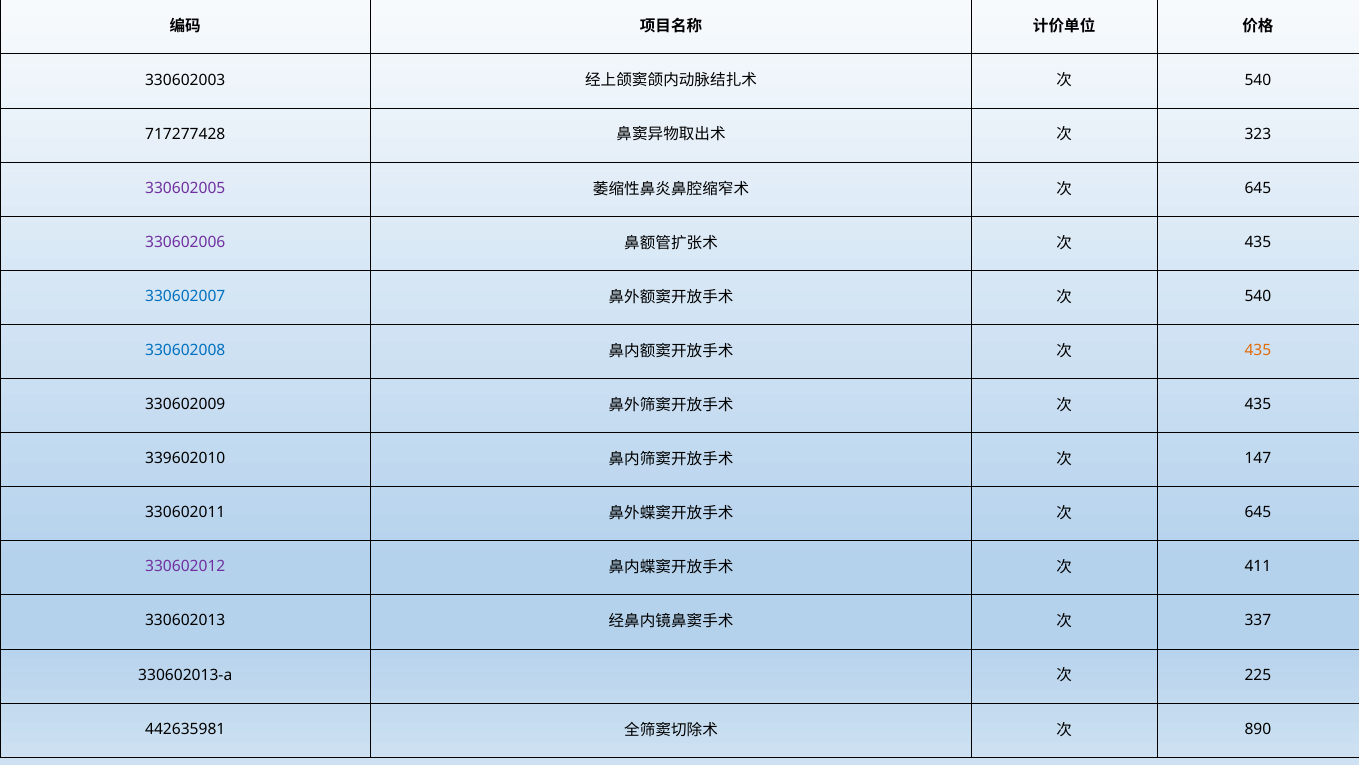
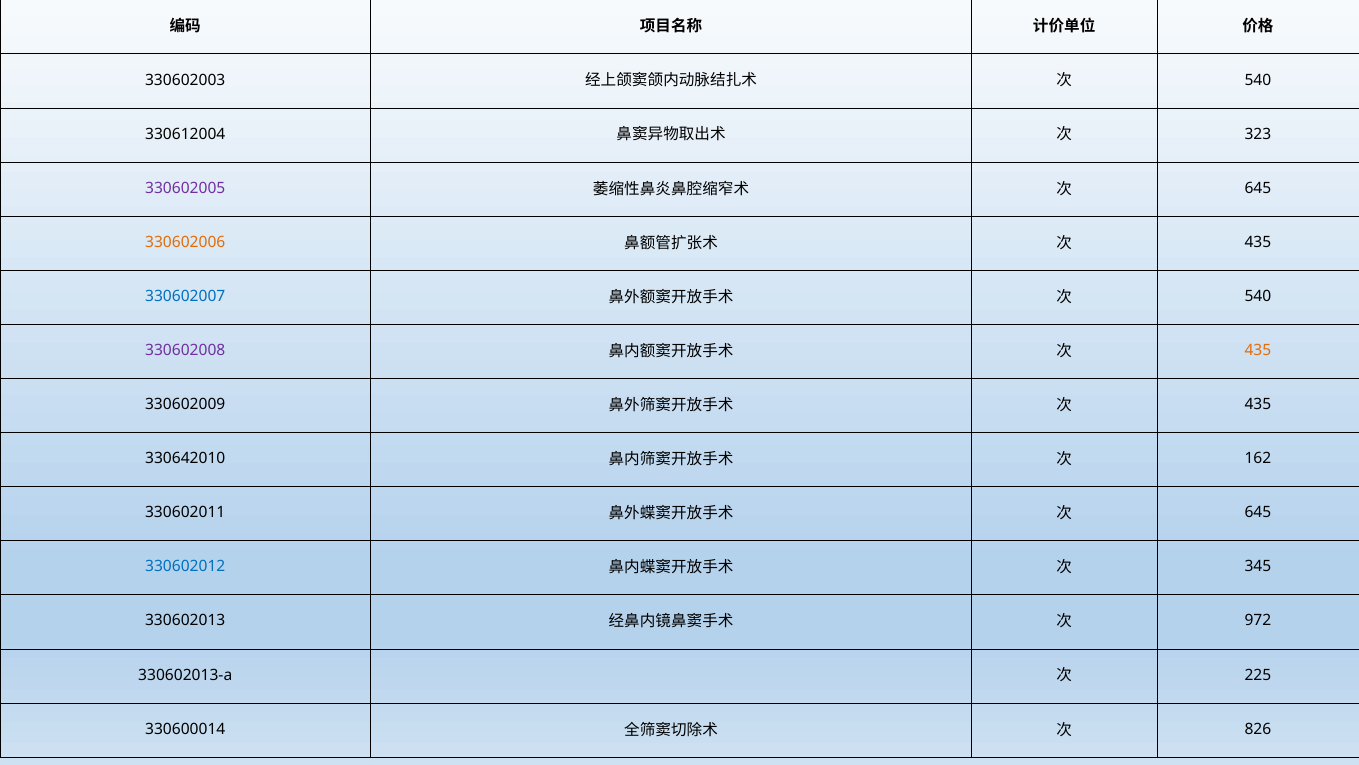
717277428: 717277428 -> 330612004 (185, 134)
330602006 colour: purple -> orange (185, 242)
330602008 colour: blue -> purple (185, 350)
339602010: 339602010 -> 330642010 (185, 458)
147: 147 -> 162 (1258, 458)
330602012 colour: purple -> blue (185, 566)
411: 411 -> 345 (1258, 566)
337: 337 -> 972 (1258, 620)
442635981: 442635981 -> 330600014 (185, 728)
890: 890 -> 826 (1258, 728)
